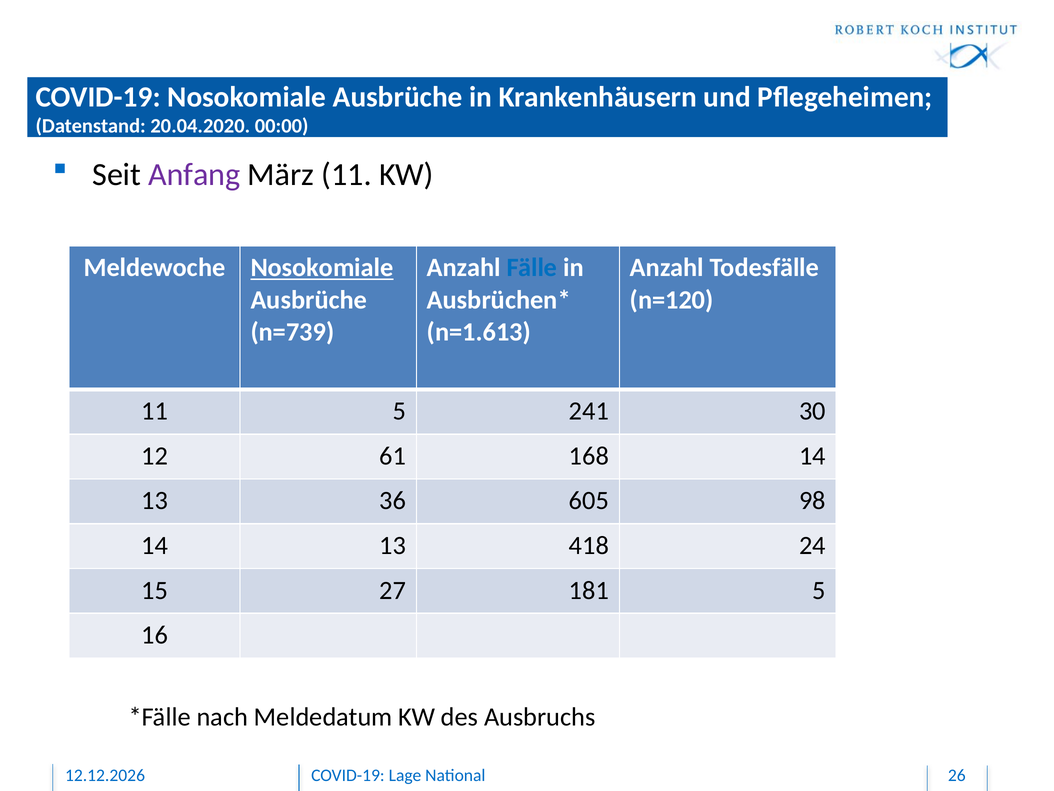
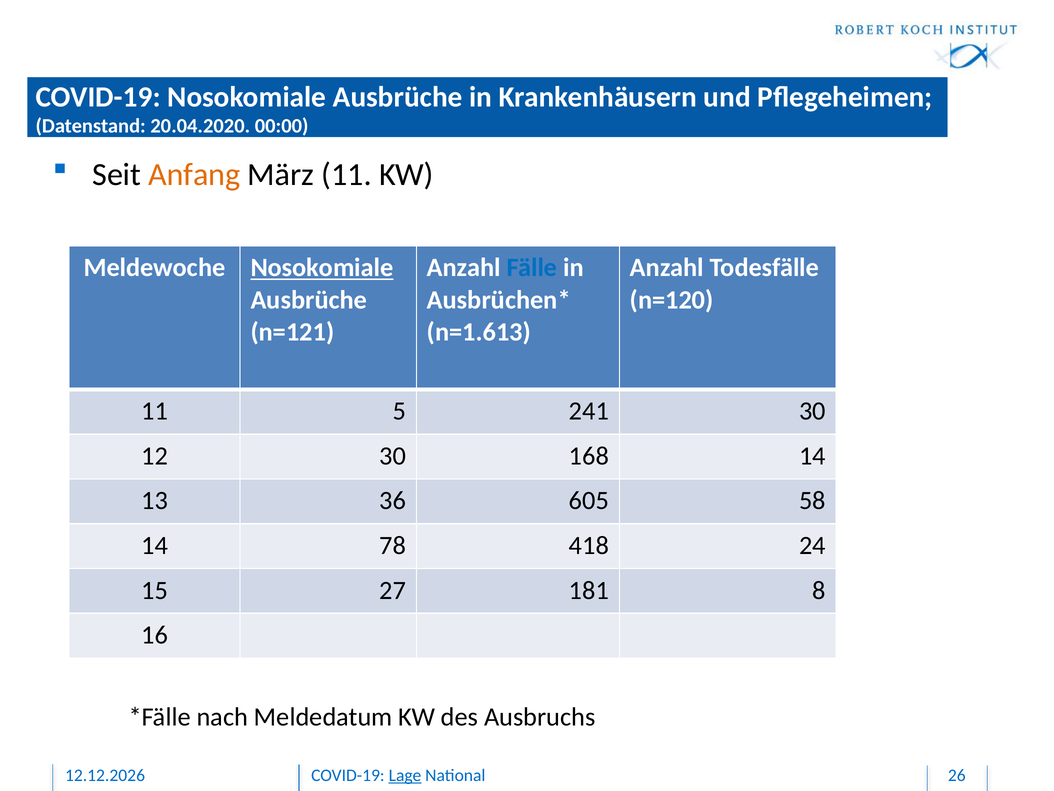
Anfang colour: purple -> orange (194, 175)
n=739: n=739 -> n=121 (292, 332)
12 61: 61 -> 30 (393, 456)
98: 98 -> 58 (812, 500)
13: 13 -> 78 (393, 545)
181 5: 5 -> 8 (819, 590)
Lage underline: none -> present (405, 775)
